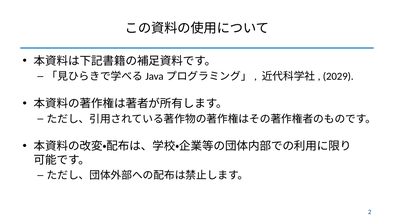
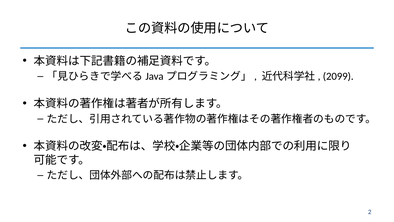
2029: 2029 -> 2099 (338, 76)
